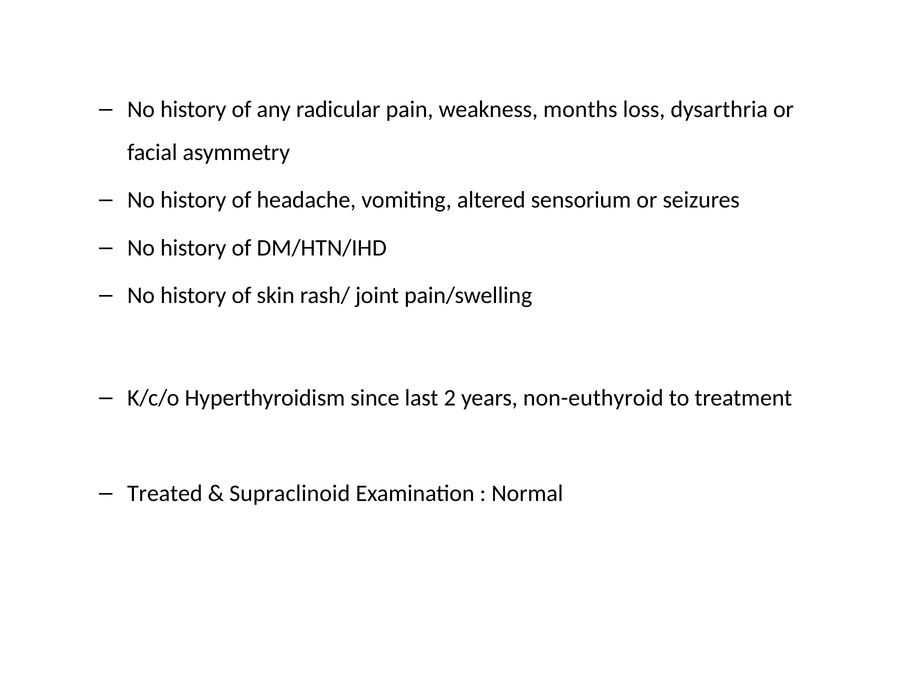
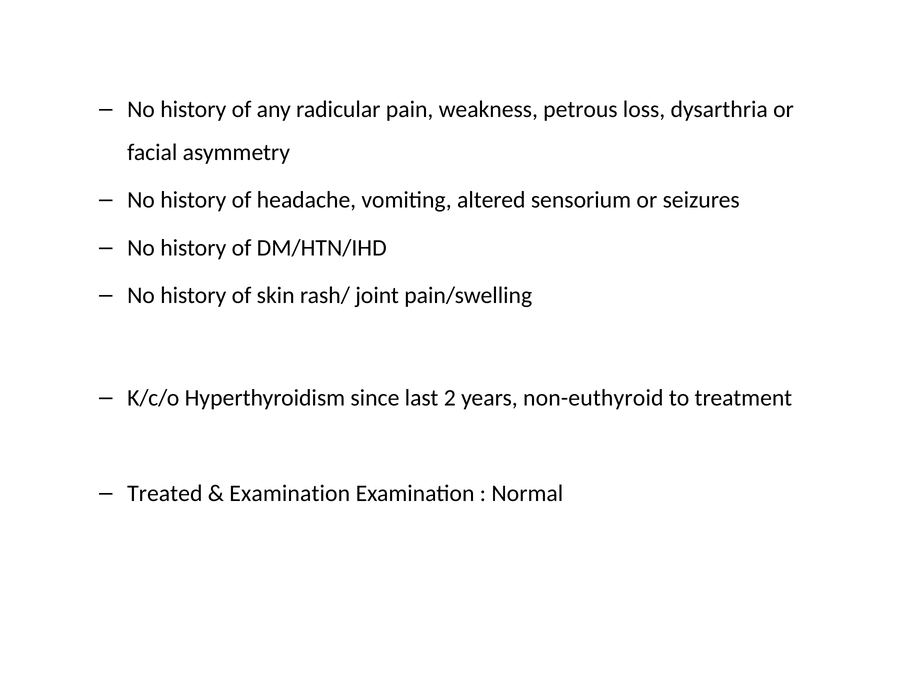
months: months -> petrous (580, 110)
Supraclinoid: Supraclinoid -> Examination (290, 493)
